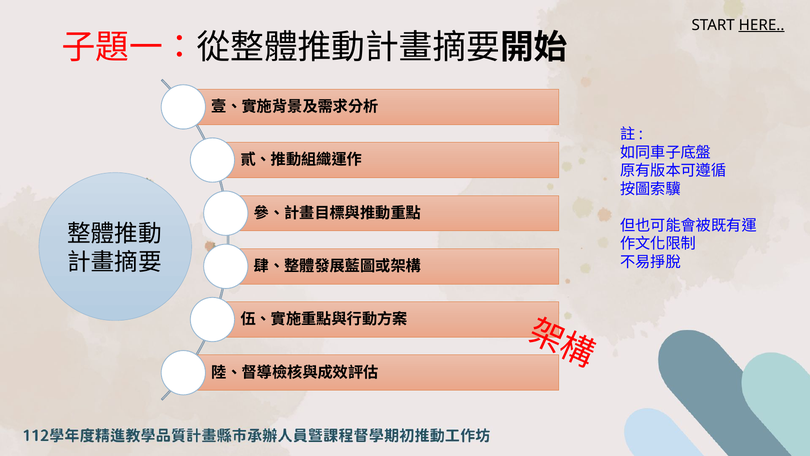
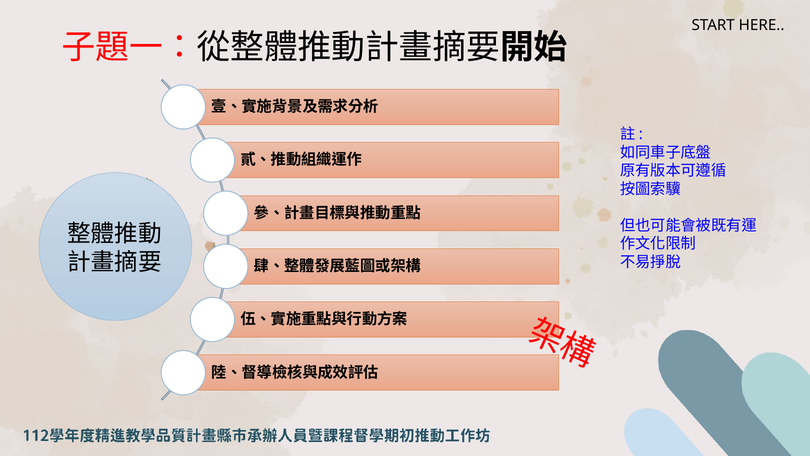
HERE underline: present -> none (762, 25)
